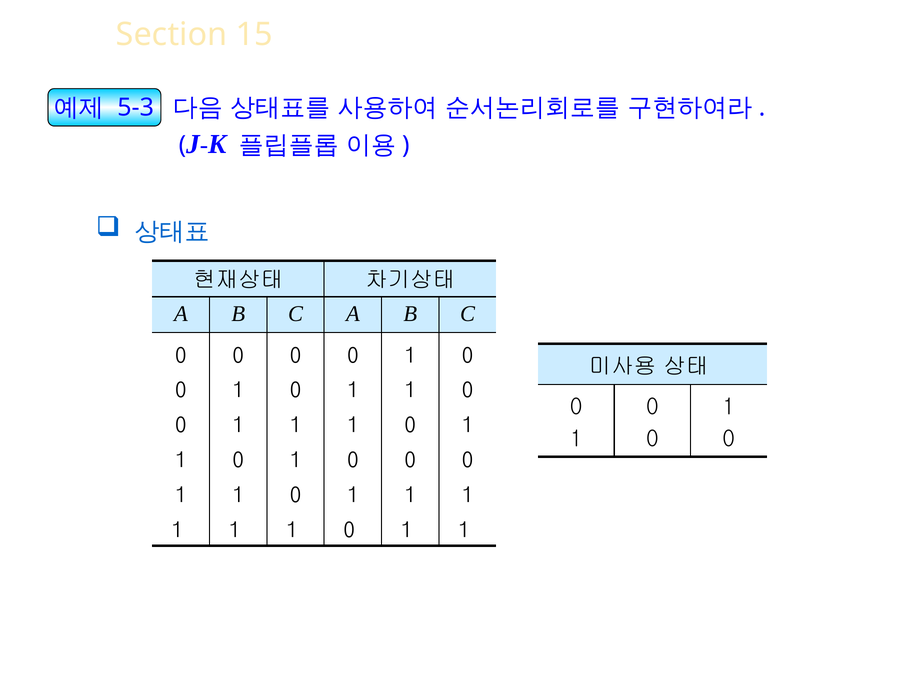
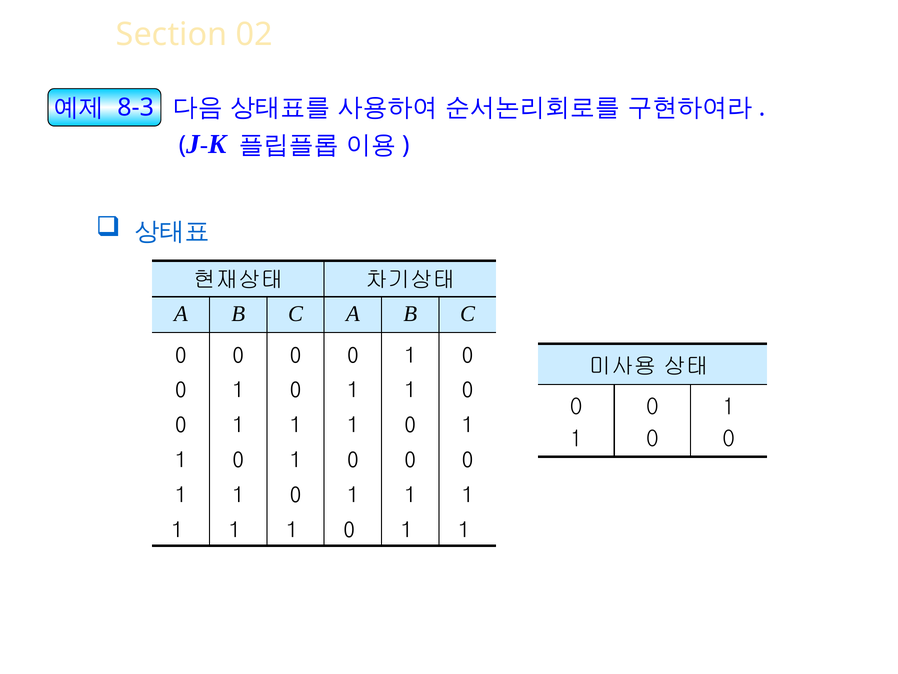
15: 15 -> 02 (254, 35)
5-3: 5-3 -> 8-3 (136, 107)
